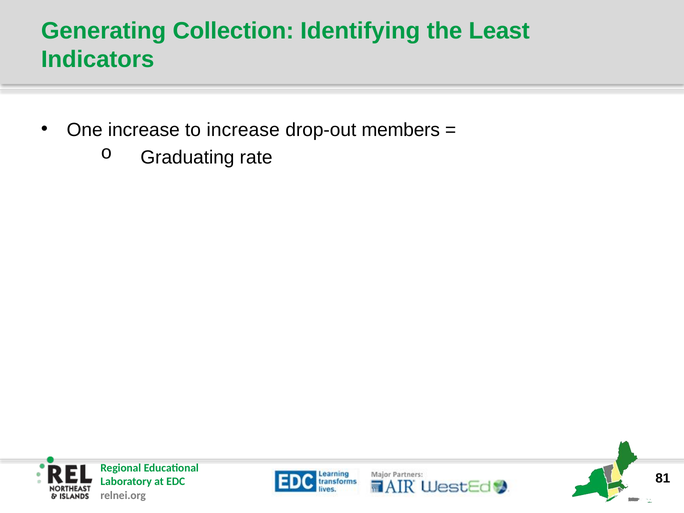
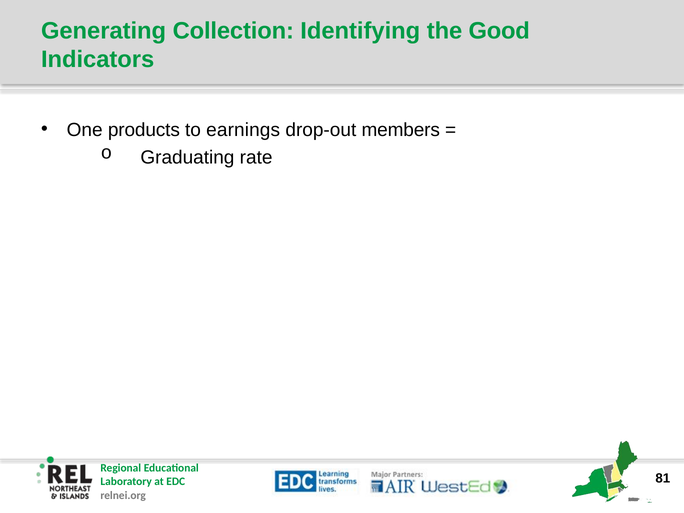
Least: Least -> Good (499, 31)
One increase: increase -> products (144, 130)
to increase: increase -> earnings (243, 130)
